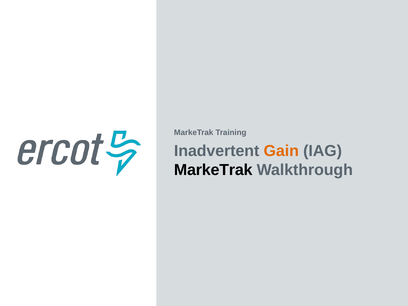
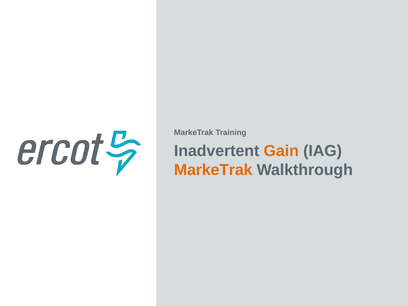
MarkeTrak colour: black -> orange (213, 170)
